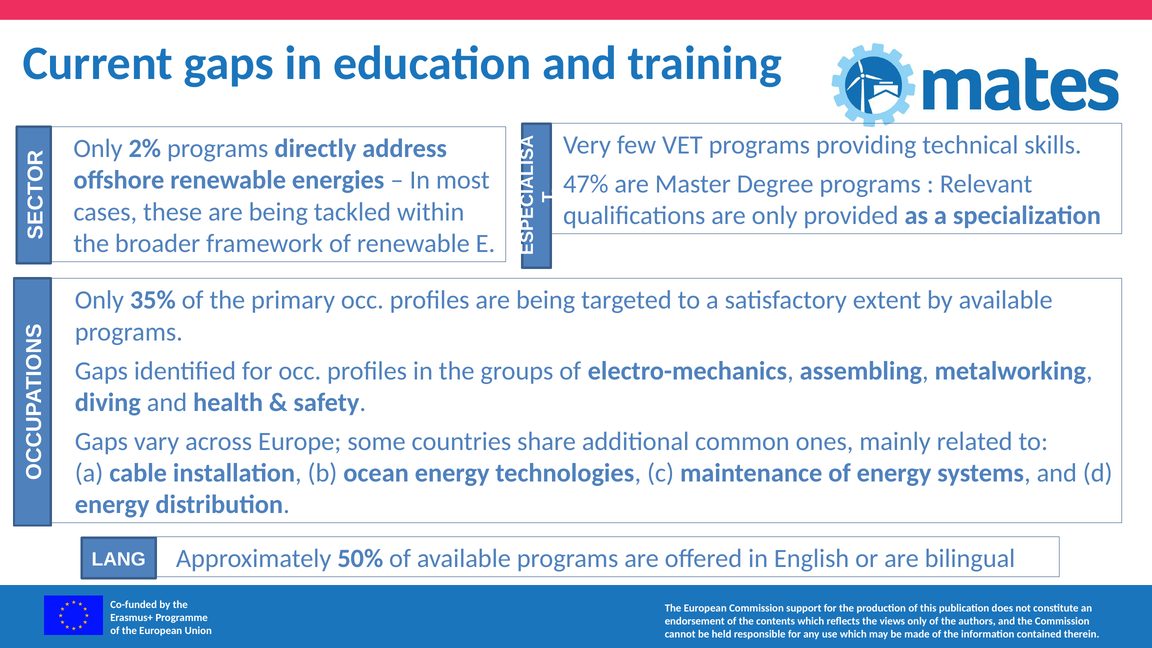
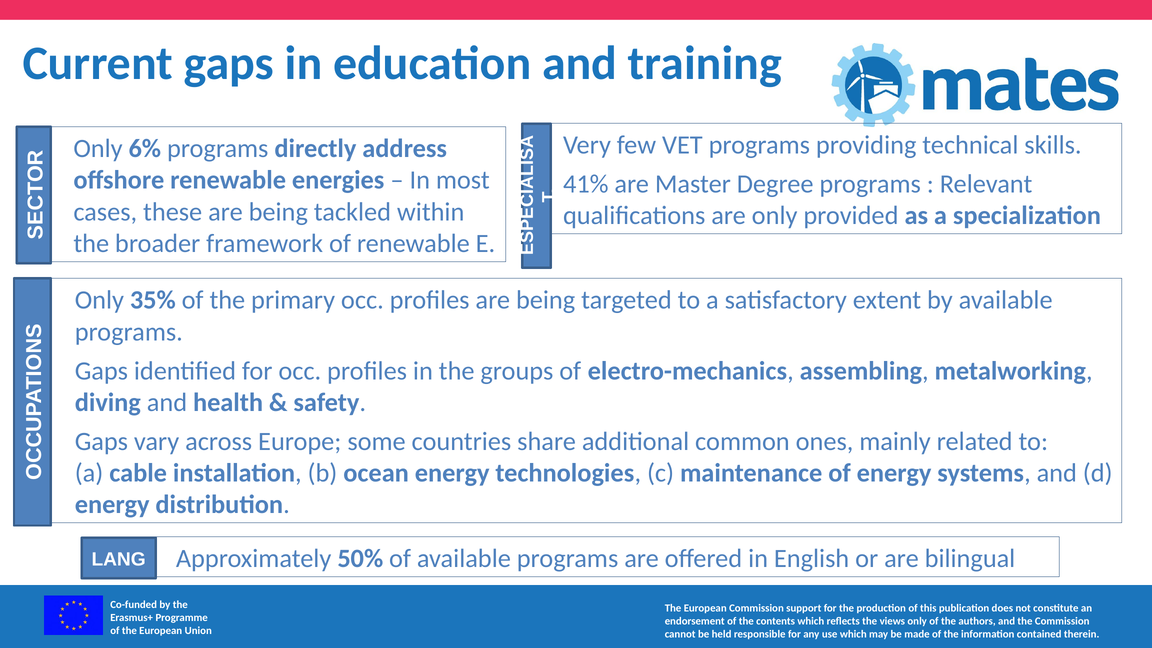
2%: 2% -> 6% (145, 149)
47%: 47% -> 41% (586, 184)
